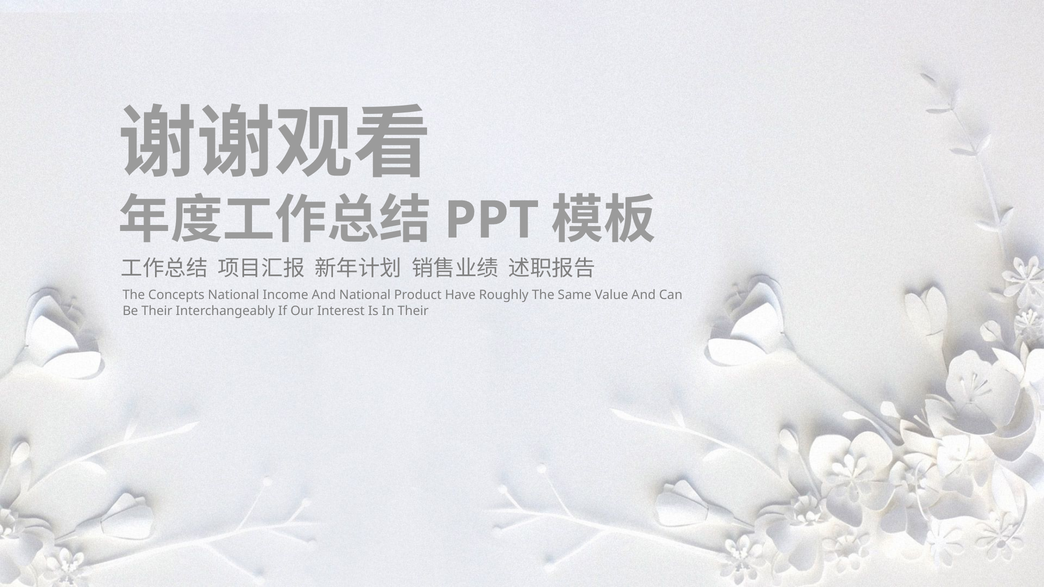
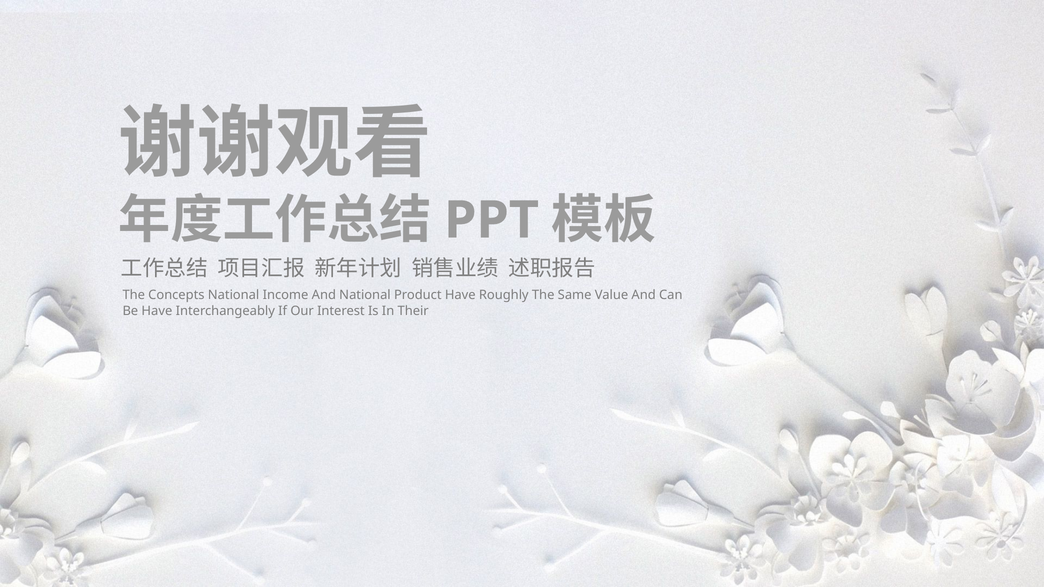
Be Their: Their -> Have (157, 311)
